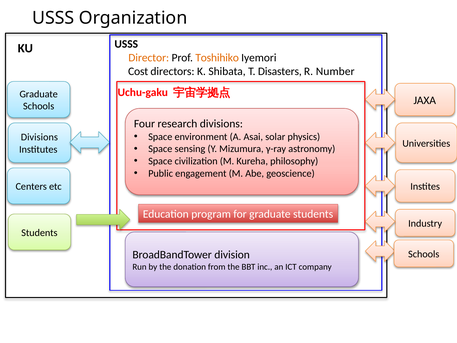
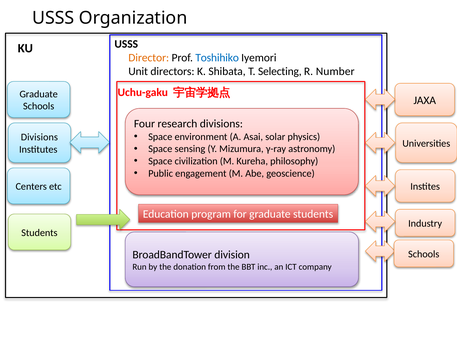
Toshihiko colour: orange -> blue (217, 58)
Cost: Cost -> Unit (138, 71)
Disasters: Disasters -> Selecting (280, 71)
